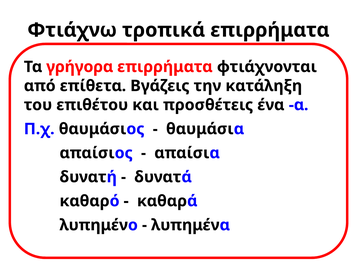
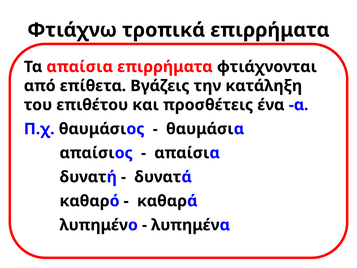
Τα γρήγορα: γρήγορα -> απαίσια (80, 67)
